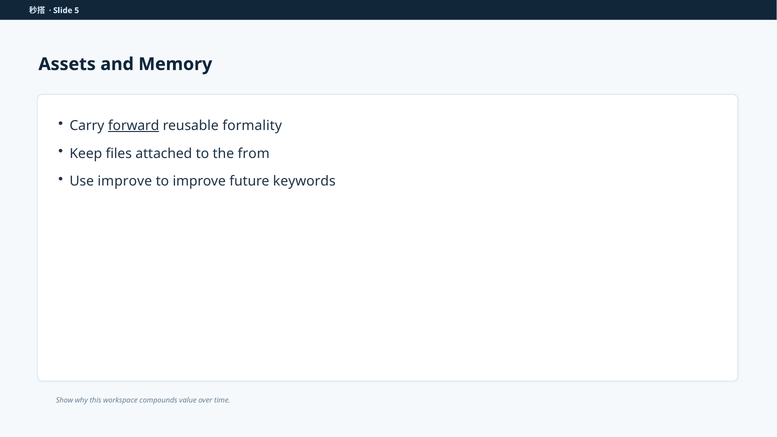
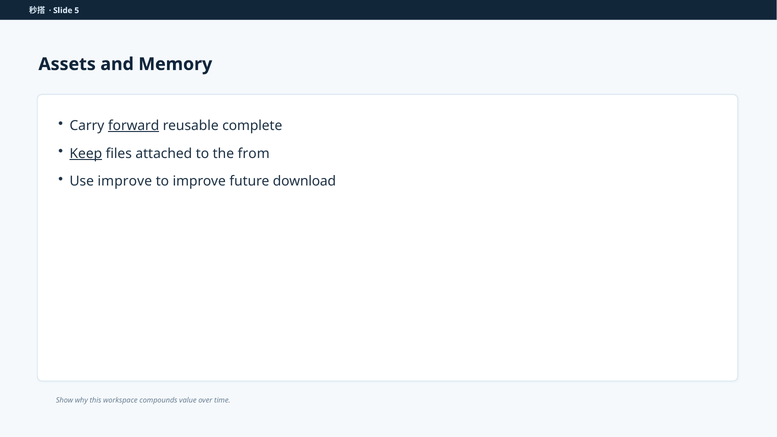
formality: formality -> complete (252, 126)
Keep underline: none -> present (86, 154)
keywords: keywords -> download (304, 181)
